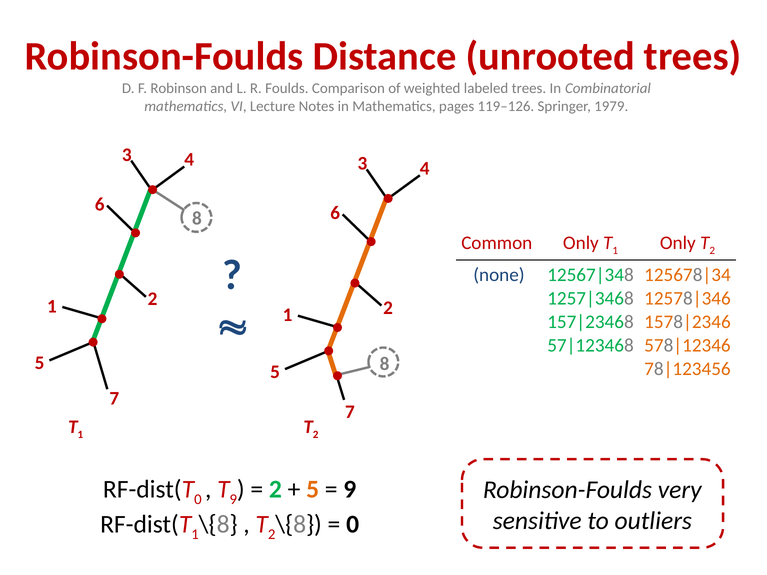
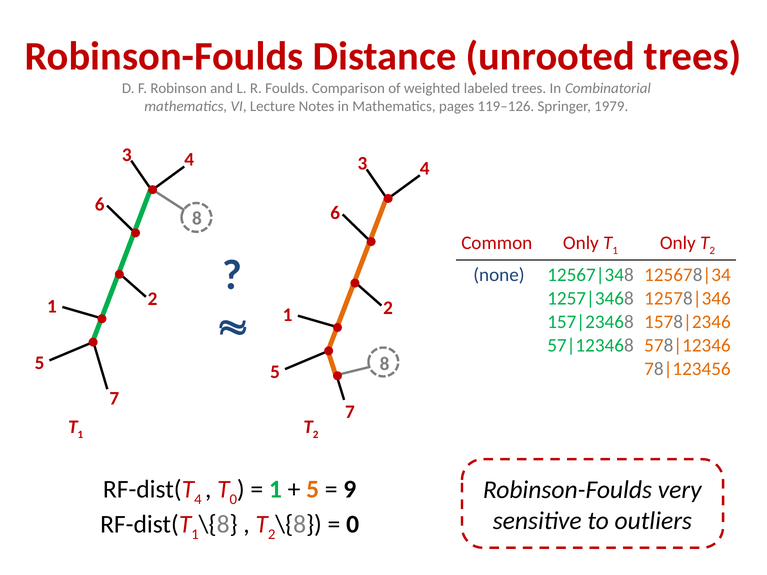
0: 0 -> 4 (198, 500)
9: 9 -> 0 (233, 500)
2: 2 -> 1 (275, 490)
